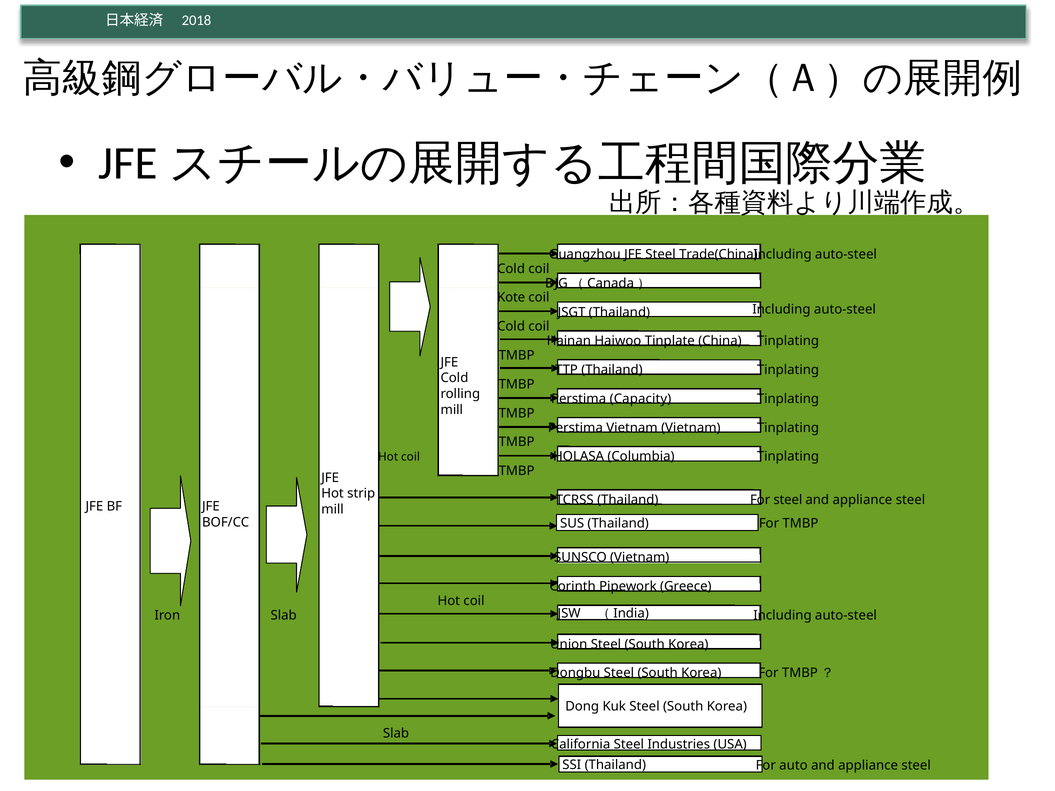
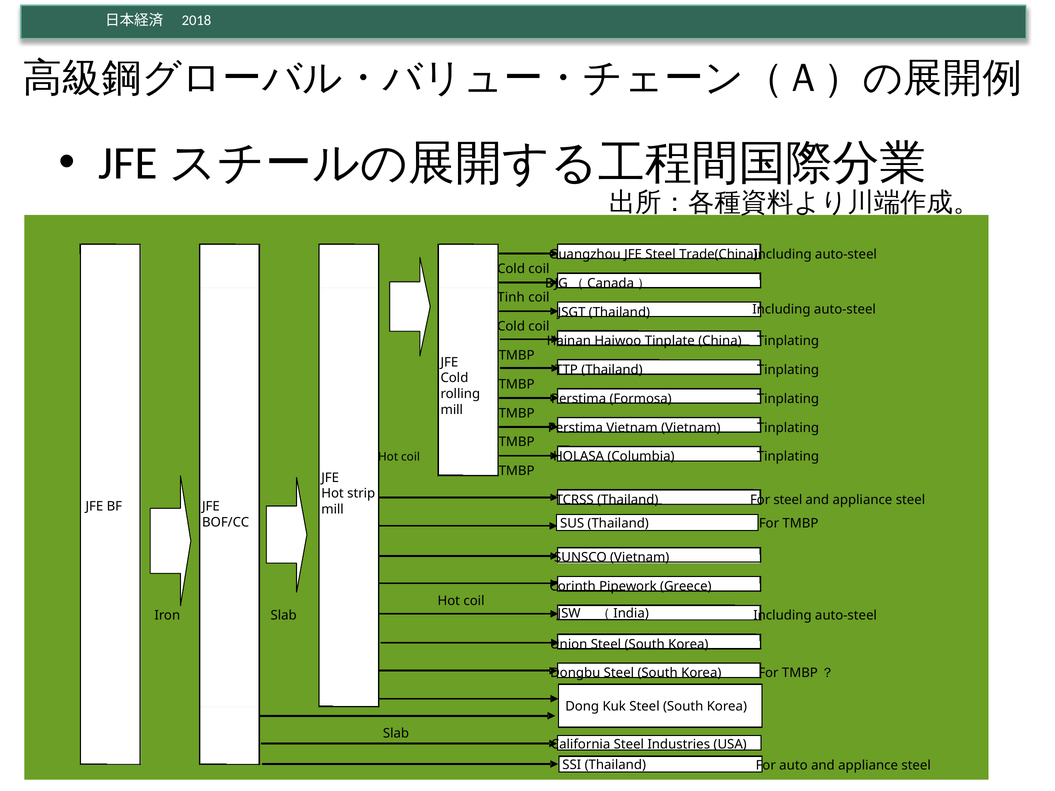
Kote: Kote -> Tinh (511, 298)
Capacity: Capacity -> Formosa (641, 399)
